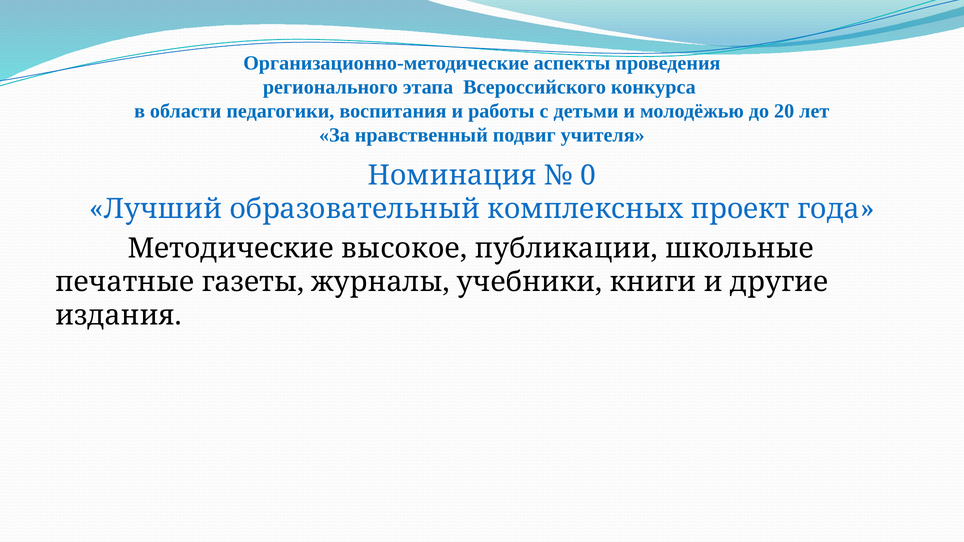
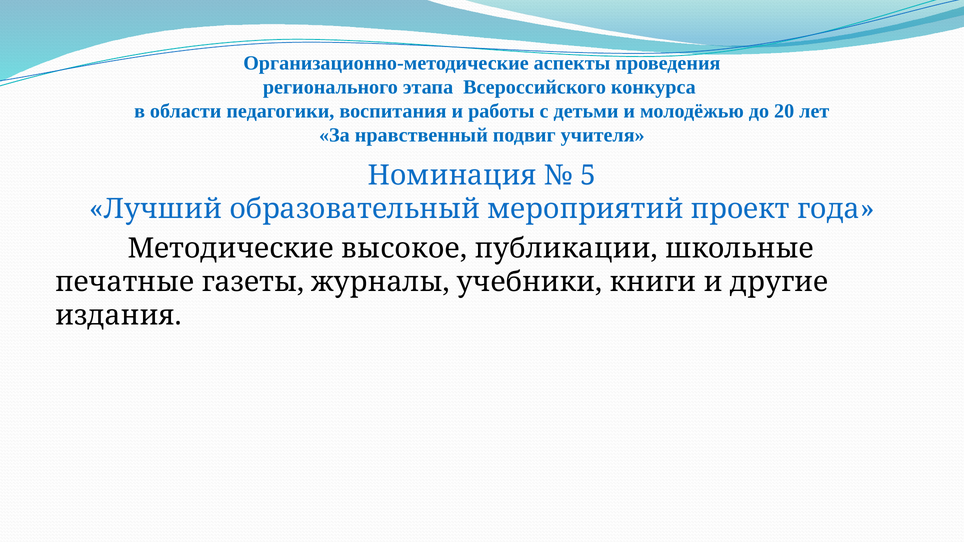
0: 0 -> 5 (588, 175)
комплексных: комплексных -> мероприятий (585, 209)
